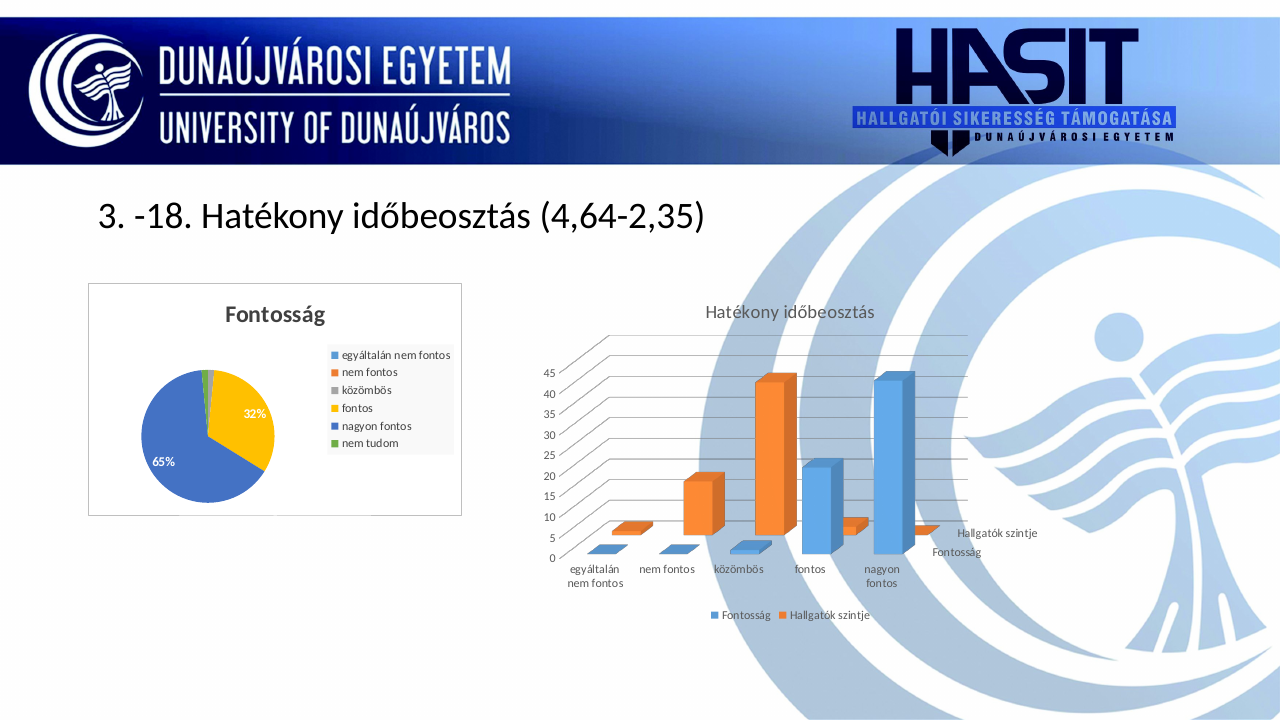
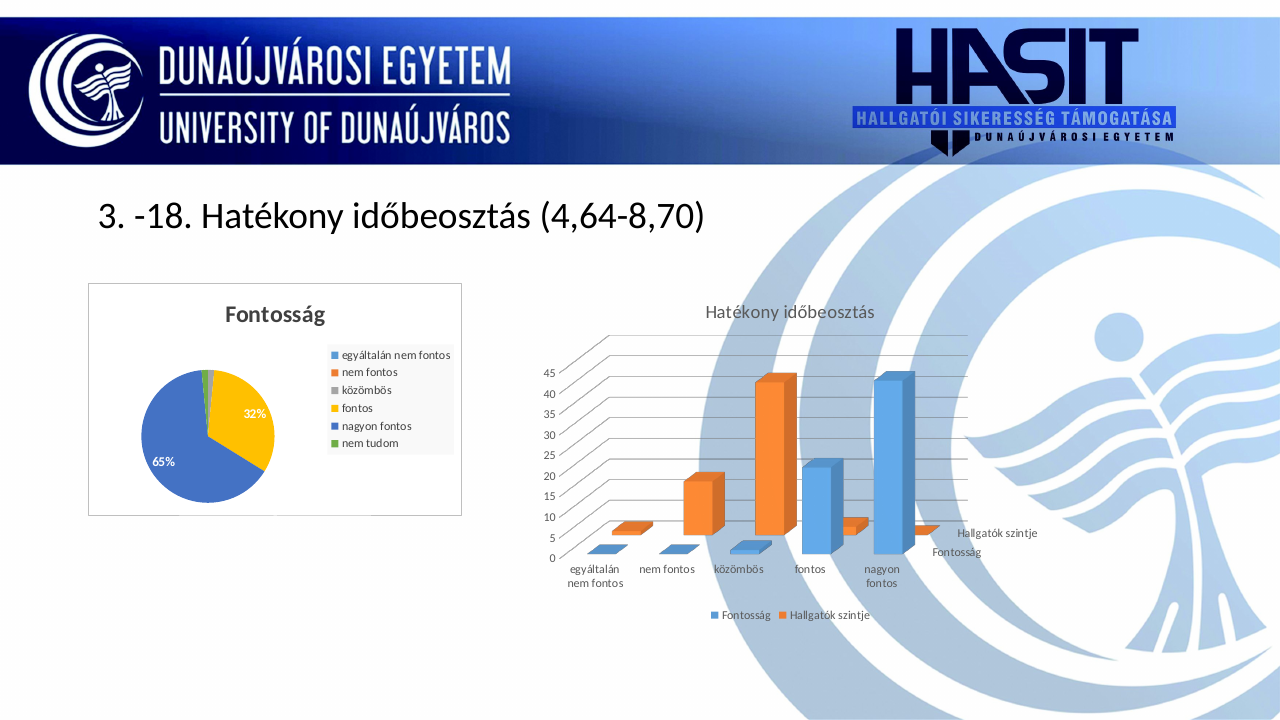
4,64-2,35: 4,64-2,35 -> 4,64-8,70 (622, 216)
